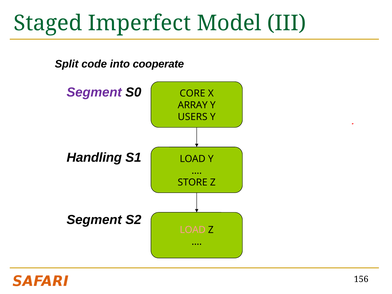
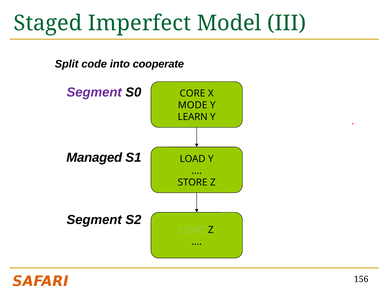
ARRAY: ARRAY -> MODE (193, 105)
USERS: USERS -> LEARN (193, 117)
Handling: Handling -> Managed (94, 158)
LOAD colour: pink -> light green (193, 230)
